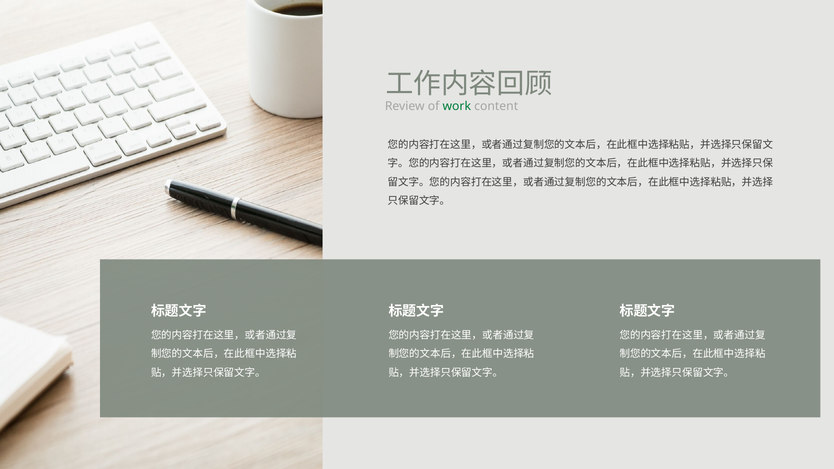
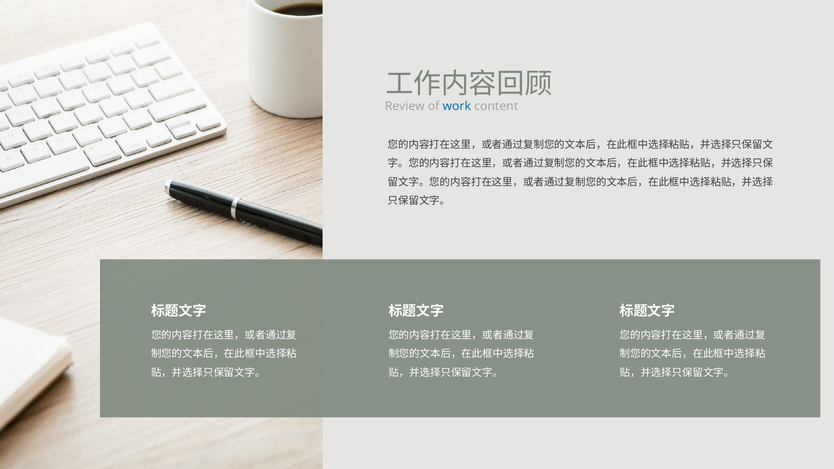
work colour: green -> blue (457, 106)
